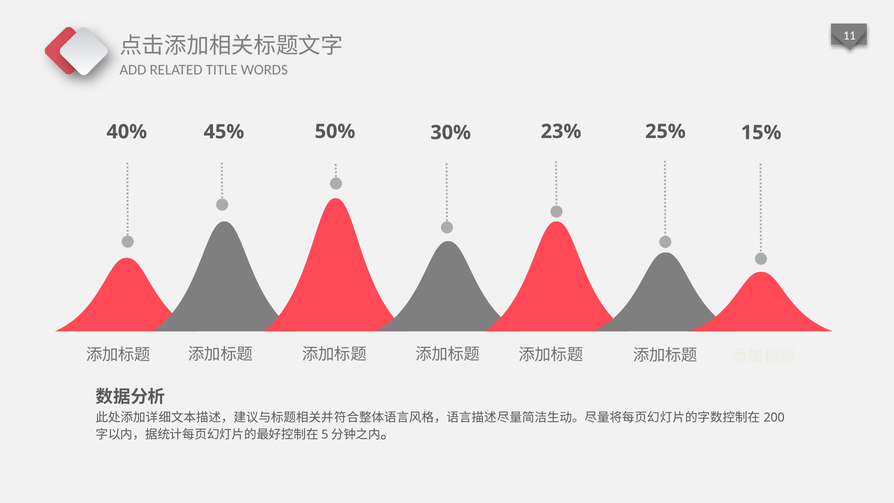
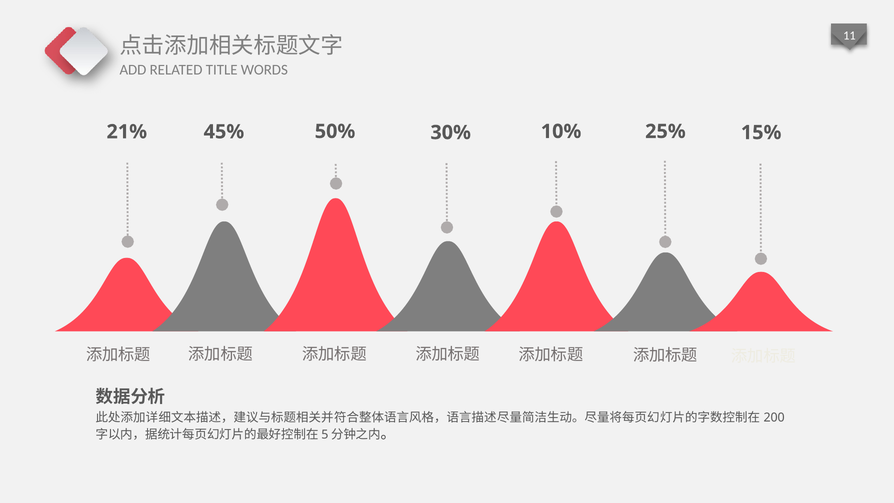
23%: 23% -> 10% (561, 131)
40%: 40% -> 21% (127, 132)
